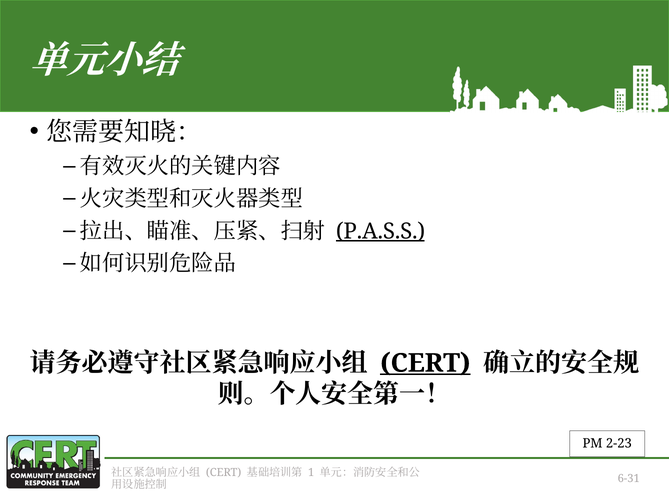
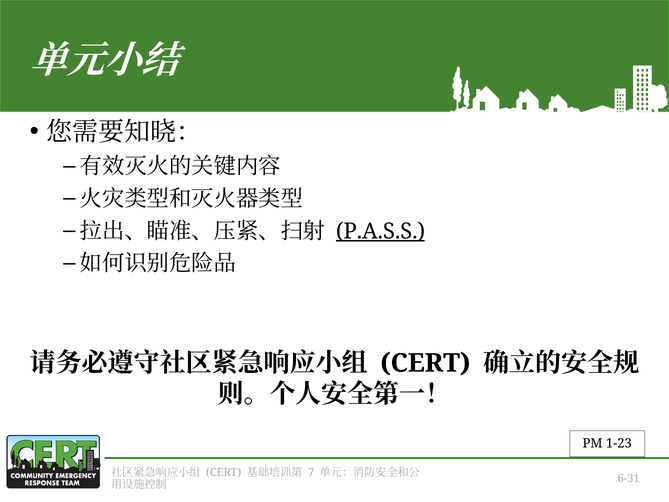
CERT underline: present -> none (425, 363)
2-23: 2-23 -> 1-23 (619, 443)
1: 1 -> 7 (311, 472)
